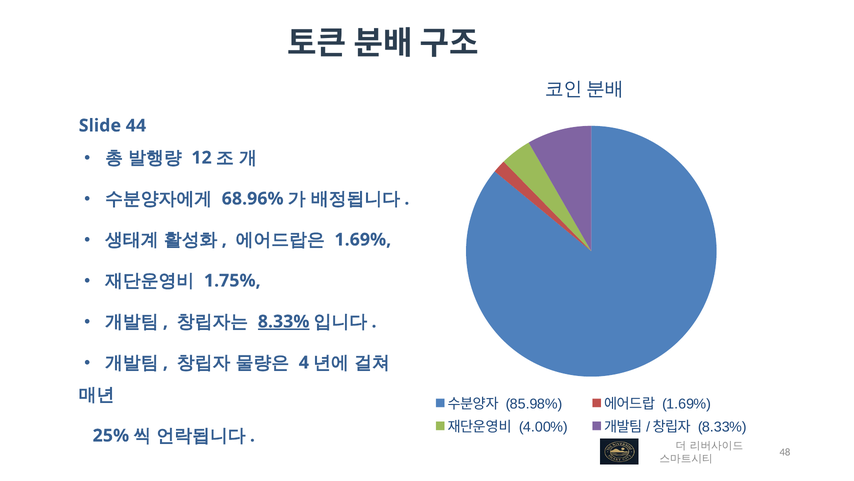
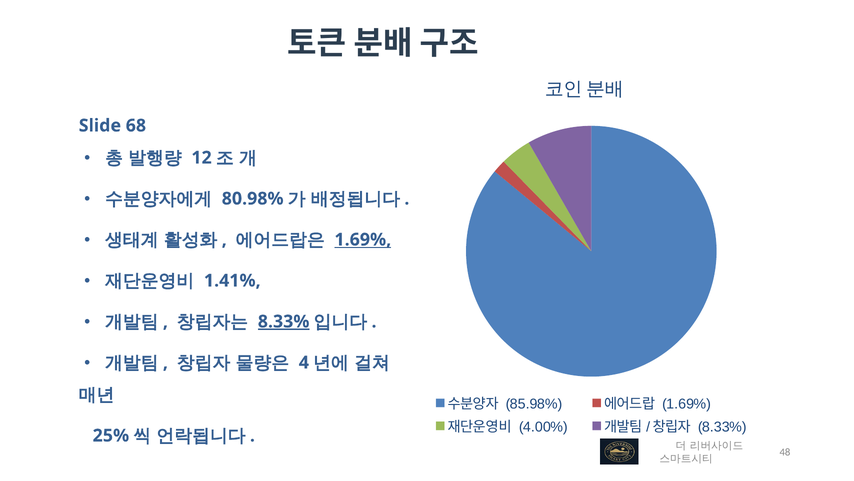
44: 44 -> 68 (136, 125)
68.96%: 68.96% -> 80.98% (253, 198)
1.69% underline: none -> present (363, 239)
1.75%: 1.75% -> 1.41% (232, 280)
